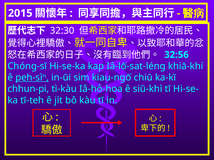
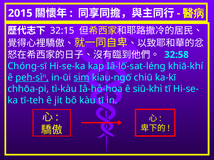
32:30: 32:30 -> 32:15 (62, 31)
32:56: 32:56 -> 32:58 (176, 55)
sim underline: none -> present (81, 78)
chhun-pi: chhun-pi -> chhōa-pi (28, 89)
